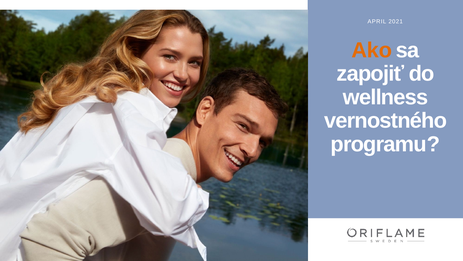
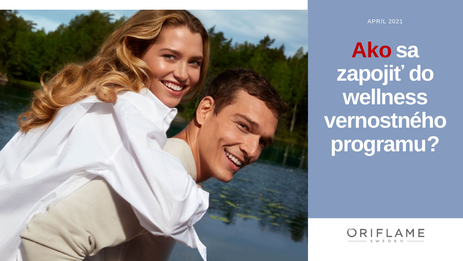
Ako colour: orange -> red (372, 50)
